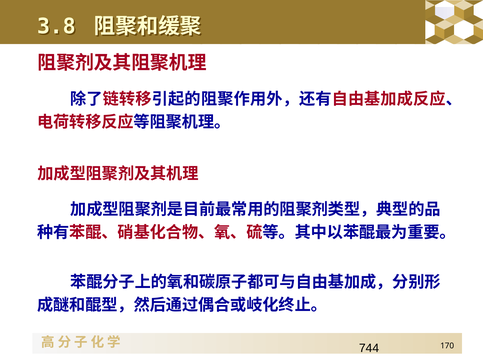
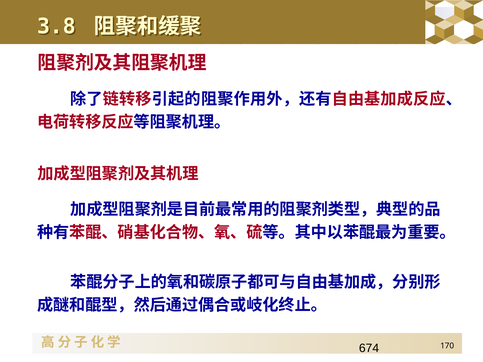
744: 744 -> 674 (369, 349)
